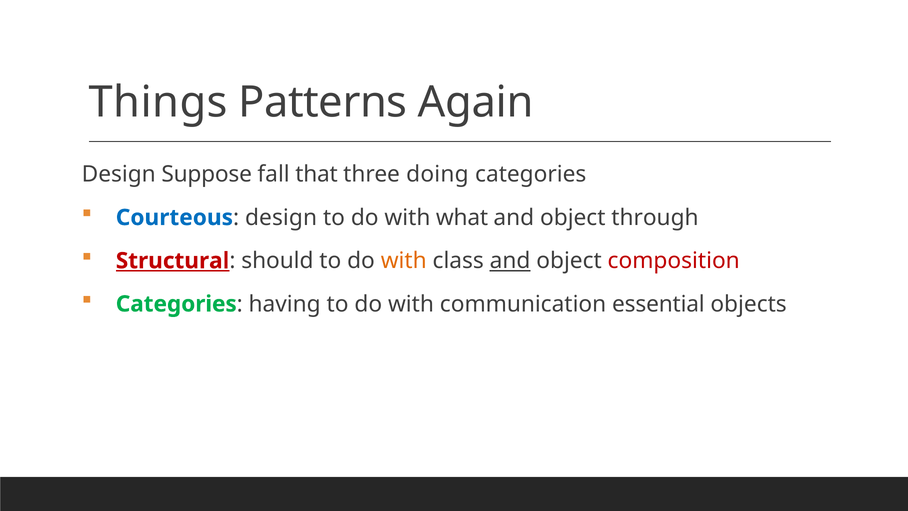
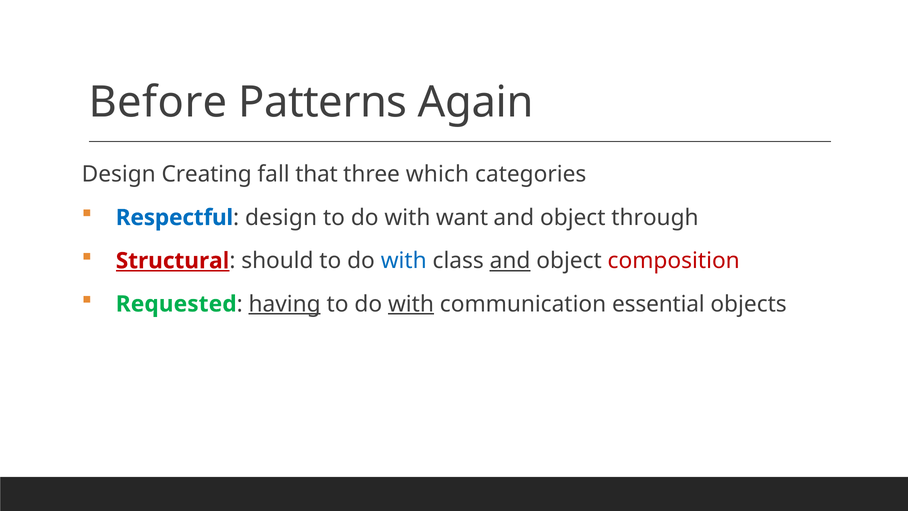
Things: Things -> Before (158, 102)
Suppose: Suppose -> Creating (207, 174)
doing: doing -> which (437, 174)
Courteous: Courteous -> Respectful (175, 218)
what: what -> want (462, 218)
with colour: orange -> blue (404, 261)
Categories: Categories -> Requested (176, 304)
having underline: none -> present (285, 304)
with underline: none -> present (411, 304)
